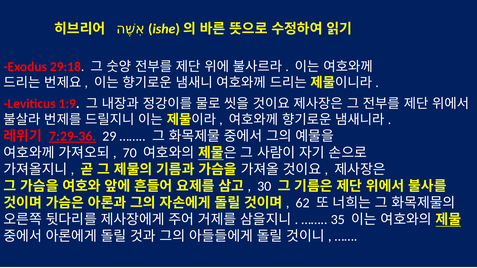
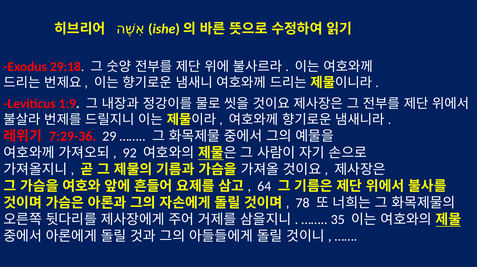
7:29-36 underline: present -> none (73, 136)
70: 70 -> 92 (130, 153)
30: 30 -> 64 (264, 187)
62: 62 -> 78 (303, 203)
